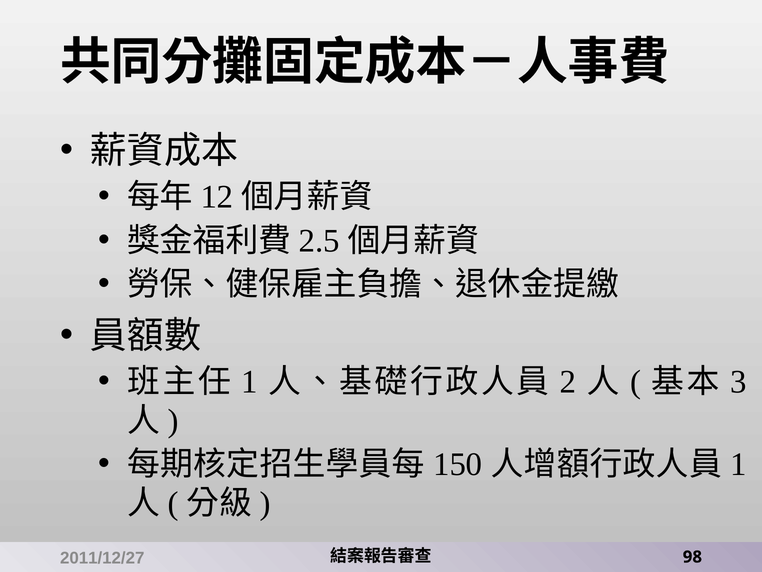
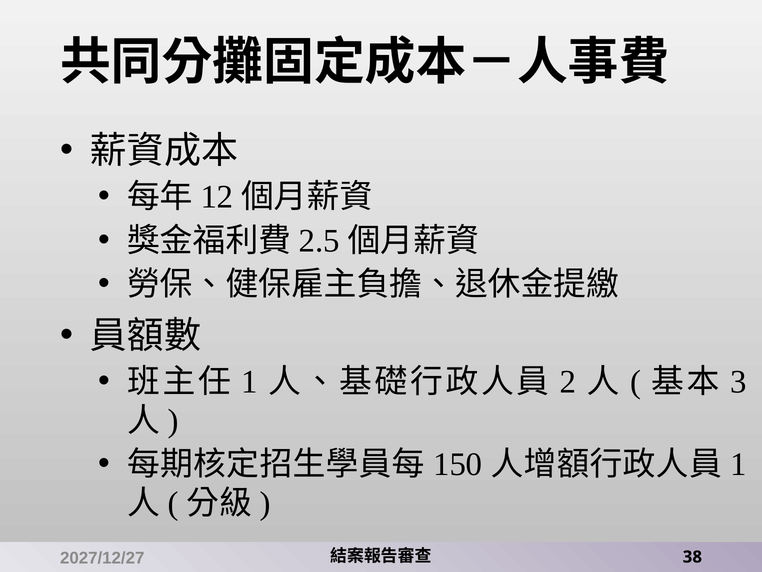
98: 98 -> 38 (692, 556)
2011/12/27: 2011/12/27 -> 2027/12/27 (102, 558)
